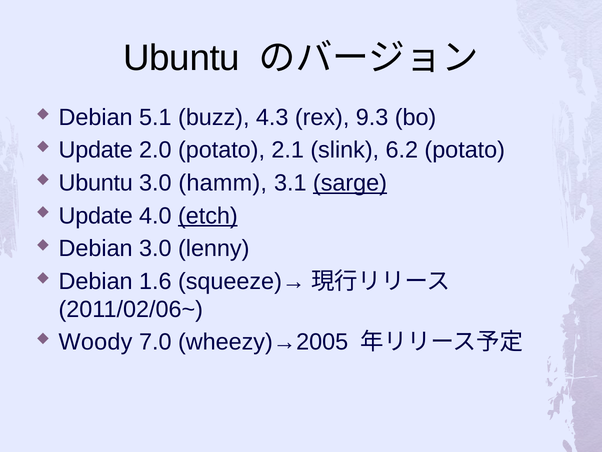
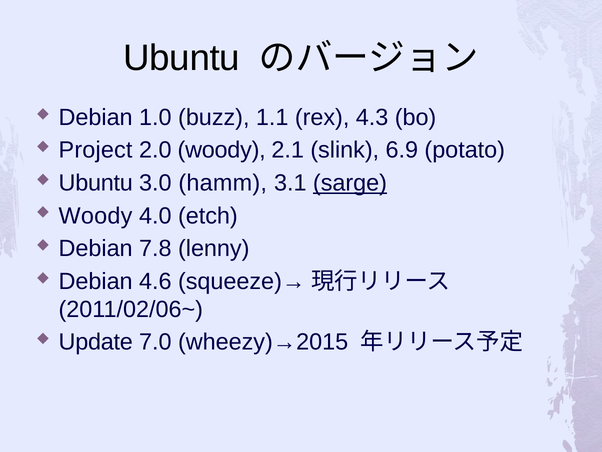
5.1: 5.1 -> 1.0 (155, 117)
4.3: 4.3 -> 1.1 (272, 117)
9.3: 9.3 -> 4.3 (372, 117)
Update: Update -> Project (96, 150)
2.0 potato: potato -> woody (222, 150)
6.2: 6.2 -> 6.9 (402, 150)
Update: Update -> Woody (96, 216)
etch underline: present -> none (208, 216)
Debian 3.0: 3.0 -> 7.8 (155, 248)
1.6: 1.6 -> 4.6 (155, 281)
Woody: Woody -> Update (96, 342)
wheezy)→2005: wheezy)→2005 -> wheezy)→2015 (263, 342)
